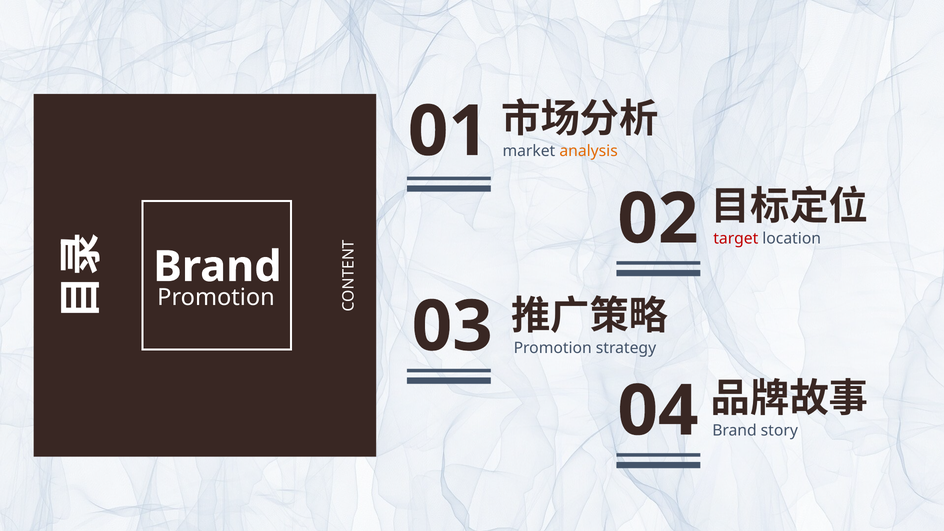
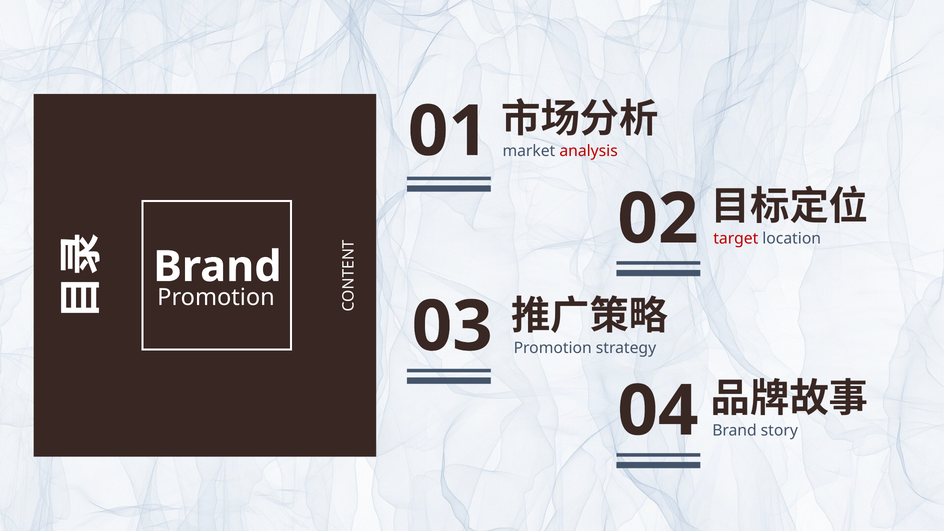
analysis colour: orange -> red (589, 151)
